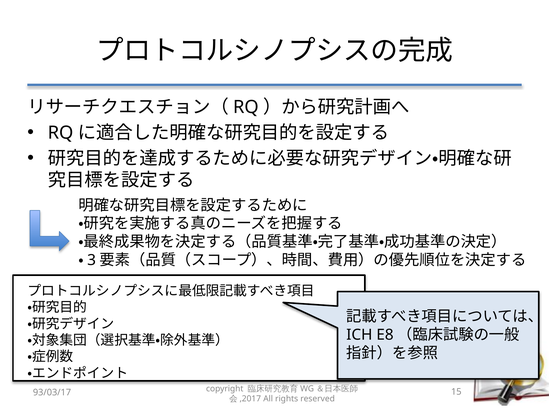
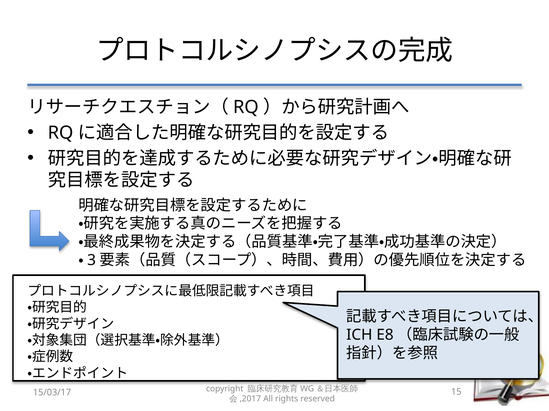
93/03/17: 93/03/17 -> 15/03/17 (52, 393)
